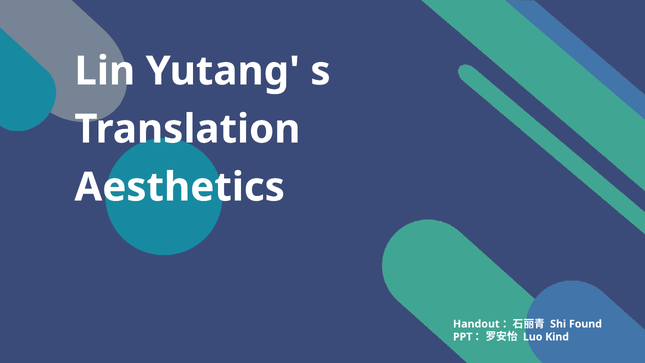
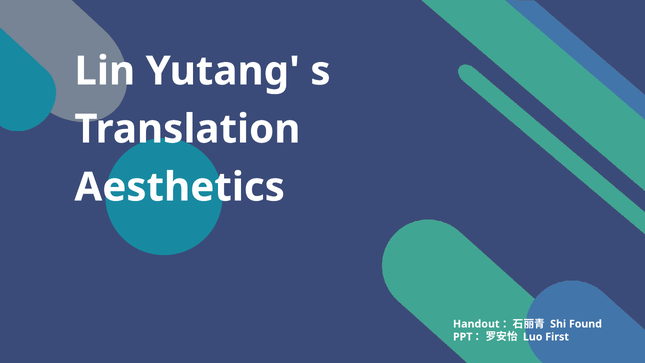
Kind: Kind -> First (557, 337)
